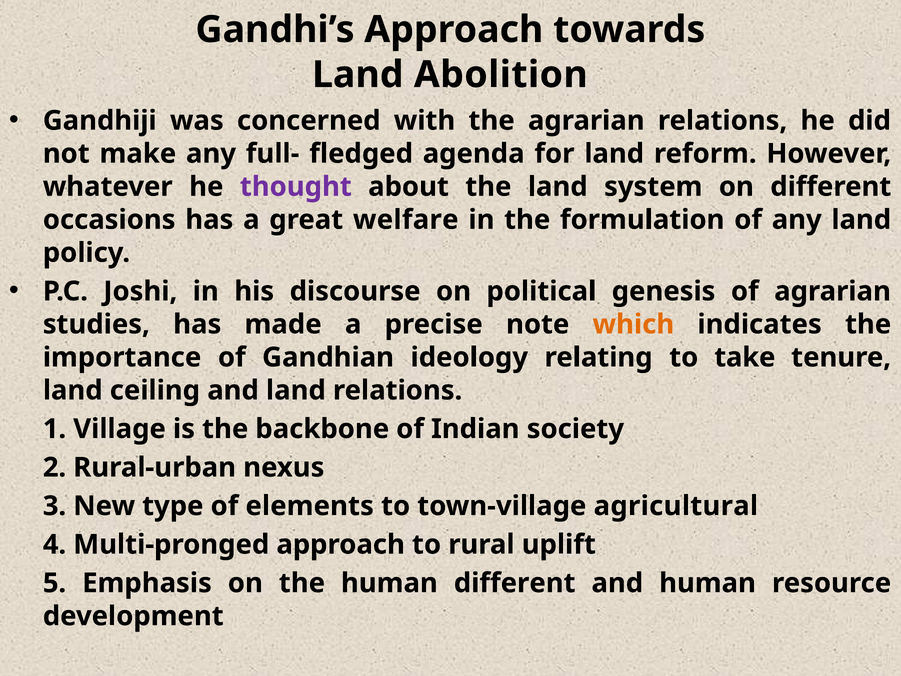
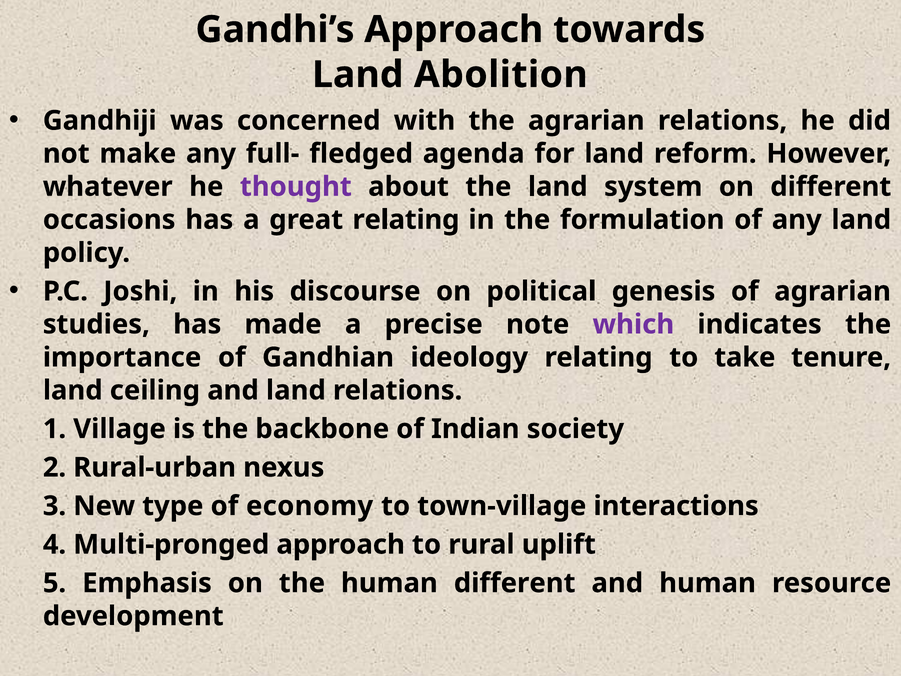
great welfare: welfare -> relating (406, 220)
which colour: orange -> purple (633, 324)
elements: elements -> economy (310, 506)
agricultural: agricultural -> interactions (676, 506)
